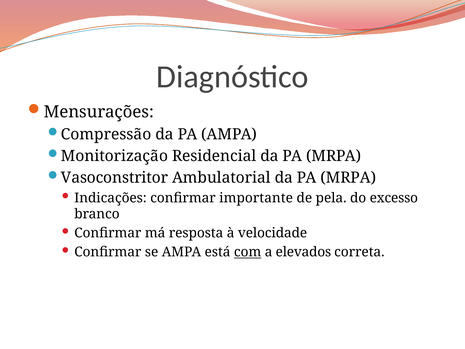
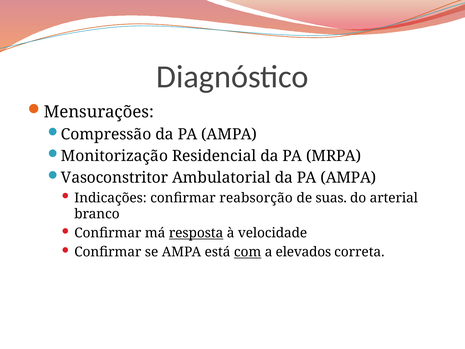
Ambulatorial da PA MRPA: MRPA -> AMPA (348, 178)
importante: importante -> reabsorção (256, 198)
pela: pela -> suas (331, 198)
excesso: excesso -> arterial (394, 198)
resposta underline: none -> present (196, 233)
